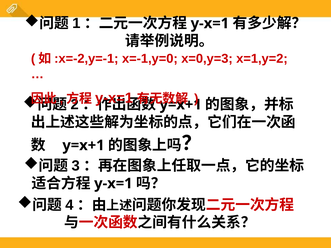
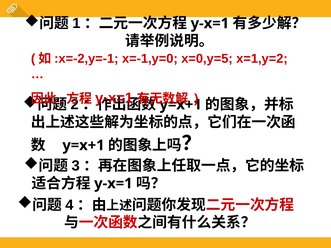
x=0,y=3: x=0,y=3 -> x=0,y=5 (207, 59)
